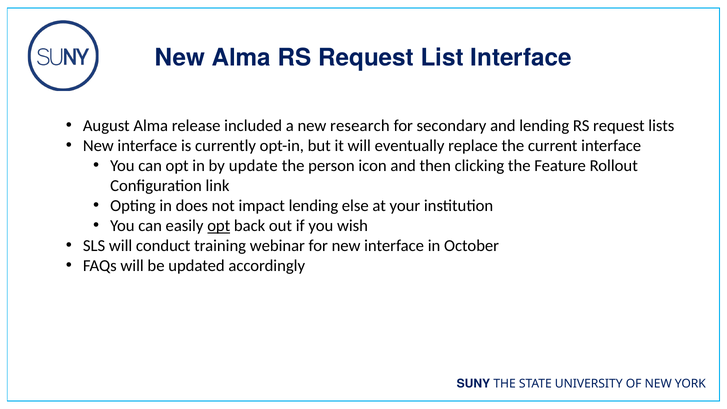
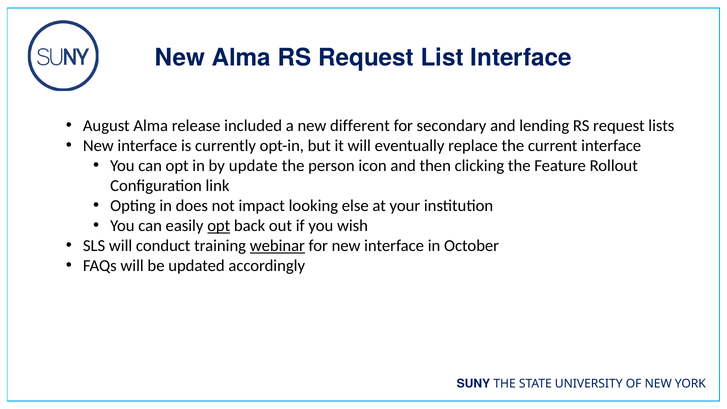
research: research -> different (360, 126)
impact lending: lending -> looking (313, 206)
webinar underline: none -> present (277, 246)
